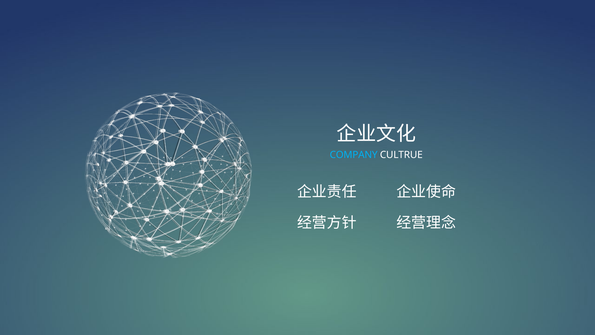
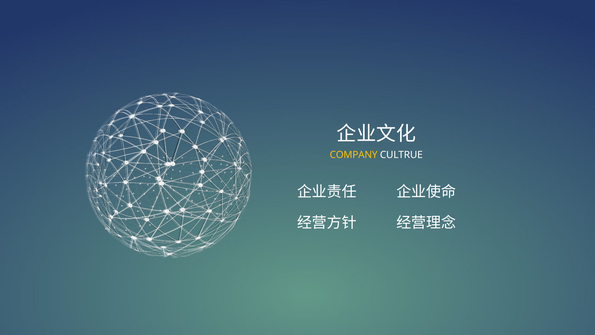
COMPANY colour: light blue -> yellow (354, 155)
